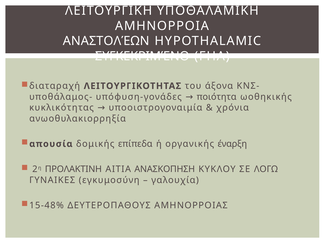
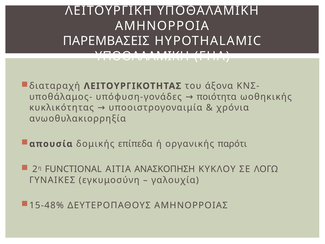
ΑΝΑΣΤΟΛΈΩΝ: ΑΝΑΣΤΟΛΈΩΝ -> ΠΑΡΕΜΒΑΣΕΙΣ (106, 41)
ΣΥΓΚΕΚΡΙΜΈΝΟ: ΣΥΓΚΕΚΡΙΜΈΝΟ -> ΥΠΟΘΑΛΑΜΙΚΗ (142, 56)
έναρξη: έναρξη -> παρότι (232, 144)
ΠΡΟΛΑΚΤΙΝΗ: ΠΡΟΛΑΚΤΙΝΗ -> FUNCTIONAL (73, 169)
